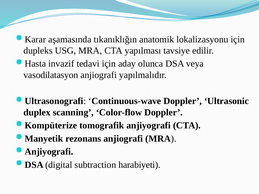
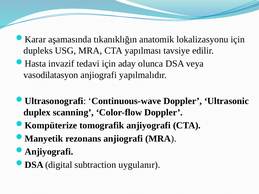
harabiyeti: harabiyeti -> uygulanır (139, 165)
